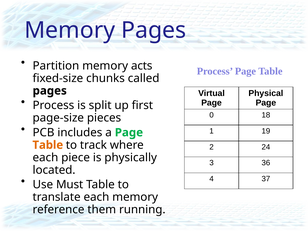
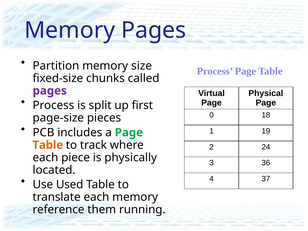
acts: acts -> size (142, 66)
pages colour: black -> purple (50, 91)
Must: Must -> Used (70, 185)
